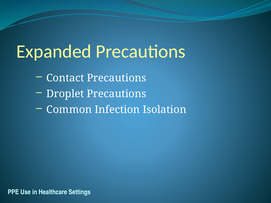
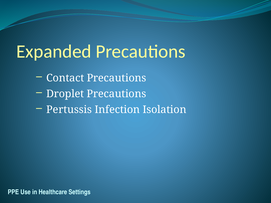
Common: Common -> Pertussis (69, 110)
